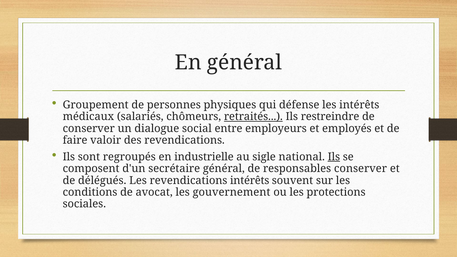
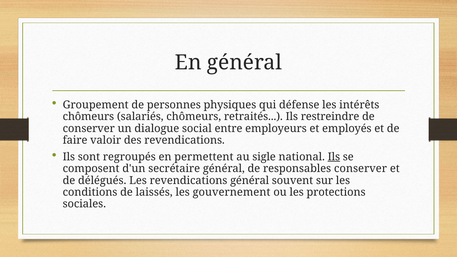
médicaux: médicaux -> chômeurs (88, 117)
retraités underline: present -> none (253, 117)
industrielle: industrielle -> permettent (204, 157)
revendications intérêts: intérêts -> général (250, 180)
avocat: avocat -> laissés (154, 192)
